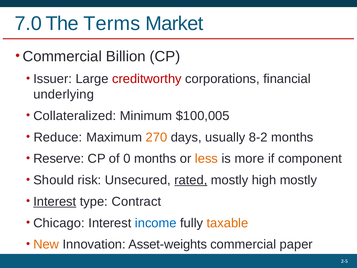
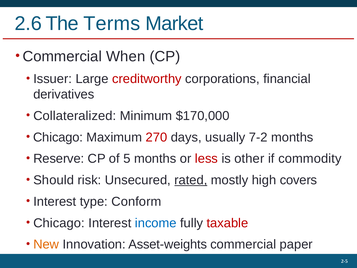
7.0: 7.0 -> 2.6 (28, 24)
Billion: Billion -> When (126, 56)
underlying: underlying -> derivatives (64, 94)
$100,005: $100,005 -> $170,000 (203, 116)
Reduce: Reduce -> Chicago (58, 137)
270 colour: orange -> red (156, 137)
8-2: 8-2 -> 7-2 (258, 137)
0: 0 -> 5 (127, 159)
less colour: orange -> red (206, 159)
more: more -> other (249, 159)
component: component -> commodity (310, 159)
high mostly: mostly -> covers (298, 180)
Interest underline: present -> none (55, 201)
Contract: Contract -> Conform (136, 201)
taxable colour: orange -> red (227, 223)
